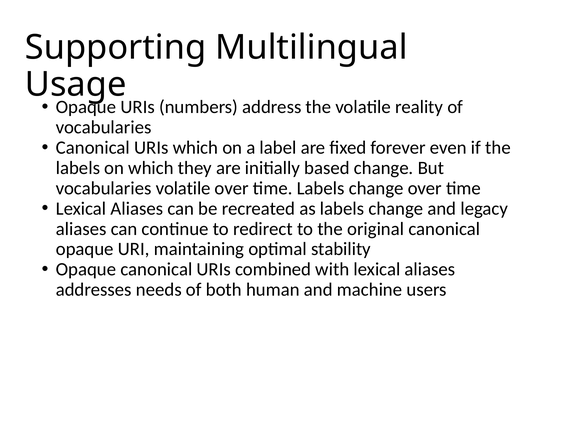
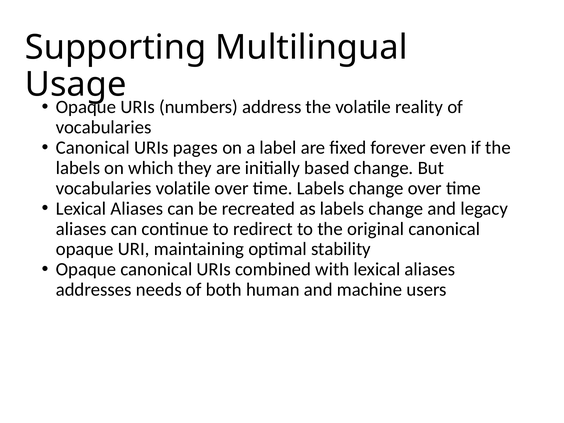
URIs which: which -> pages (195, 148)
